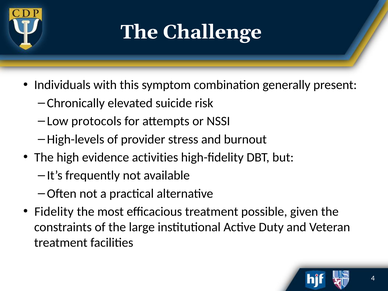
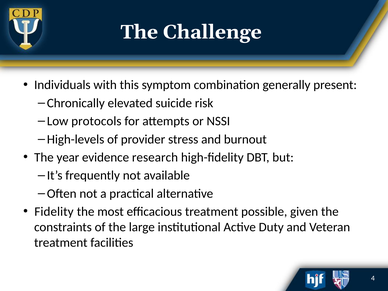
high: high -> year (68, 157)
activities: activities -> research (155, 157)
